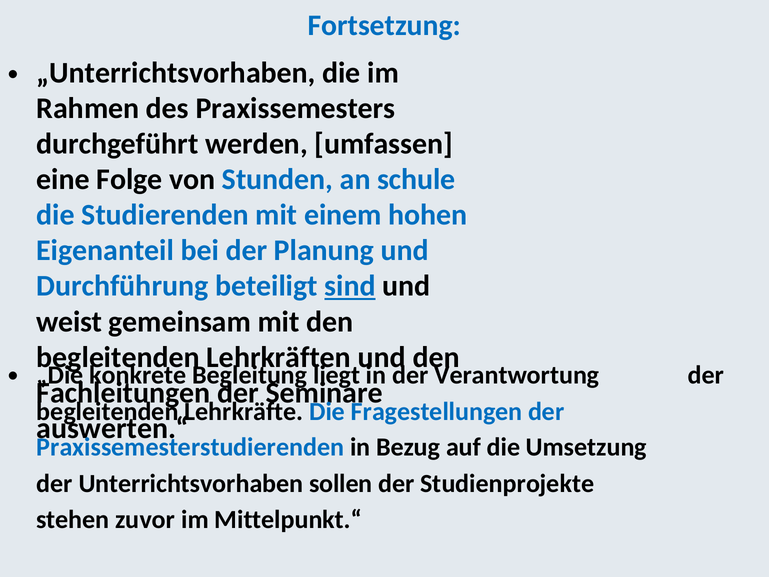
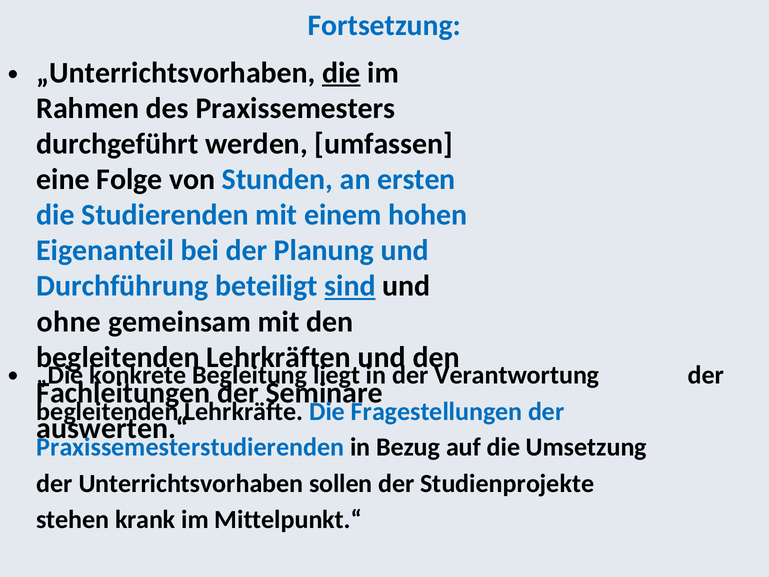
die underline: none -> present (341, 73)
schule: schule -> ersten (416, 179)
weist: weist -> ohne (69, 322)
zuvor: zuvor -> krank (145, 519)
